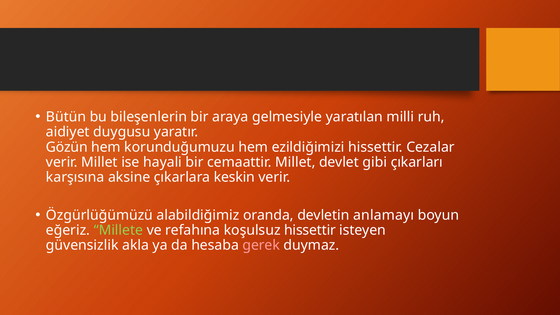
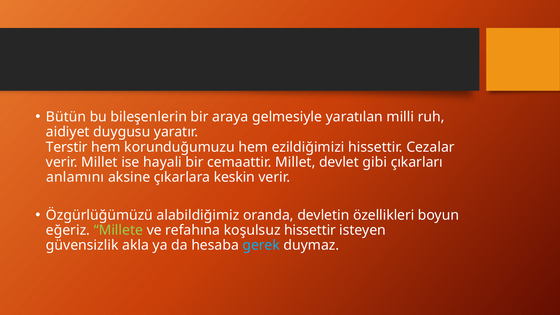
Gözün: Gözün -> Terstir (67, 147)
karşısına: karşısına -> anlamını (75, 177)
anlamayı: anlamayı -> özellikleri (384, 215)
gerek colour: pink -> light blue (261, 245)
